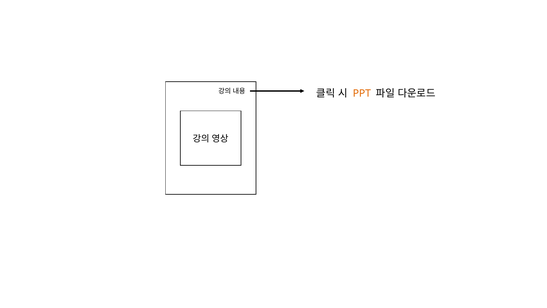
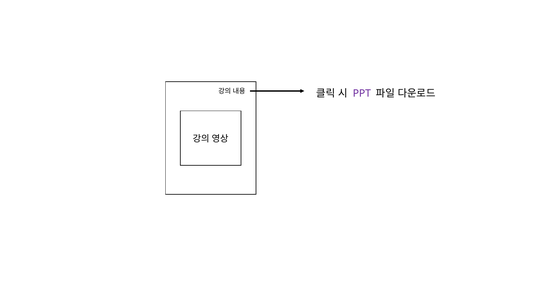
PPT colour: orange -> purple (362, 93)
